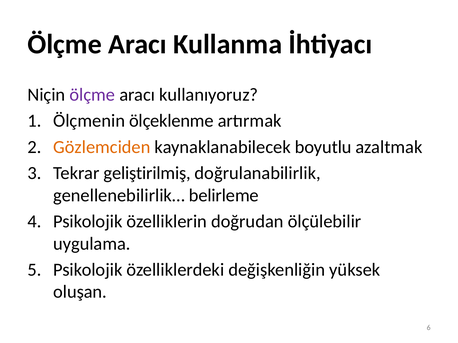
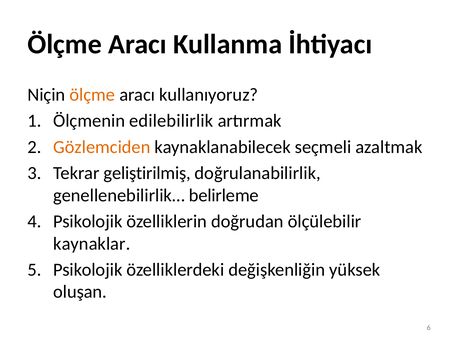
ölçme colour: purple -> orange (92, 95)
ölçeklenme: ölçeklenme -> edilebilirlik (171, 121)
boyutlu: boyutlu -> seçmeli (323, 147)
uygulama: uygulama -> kaynaklar (92, 244)
